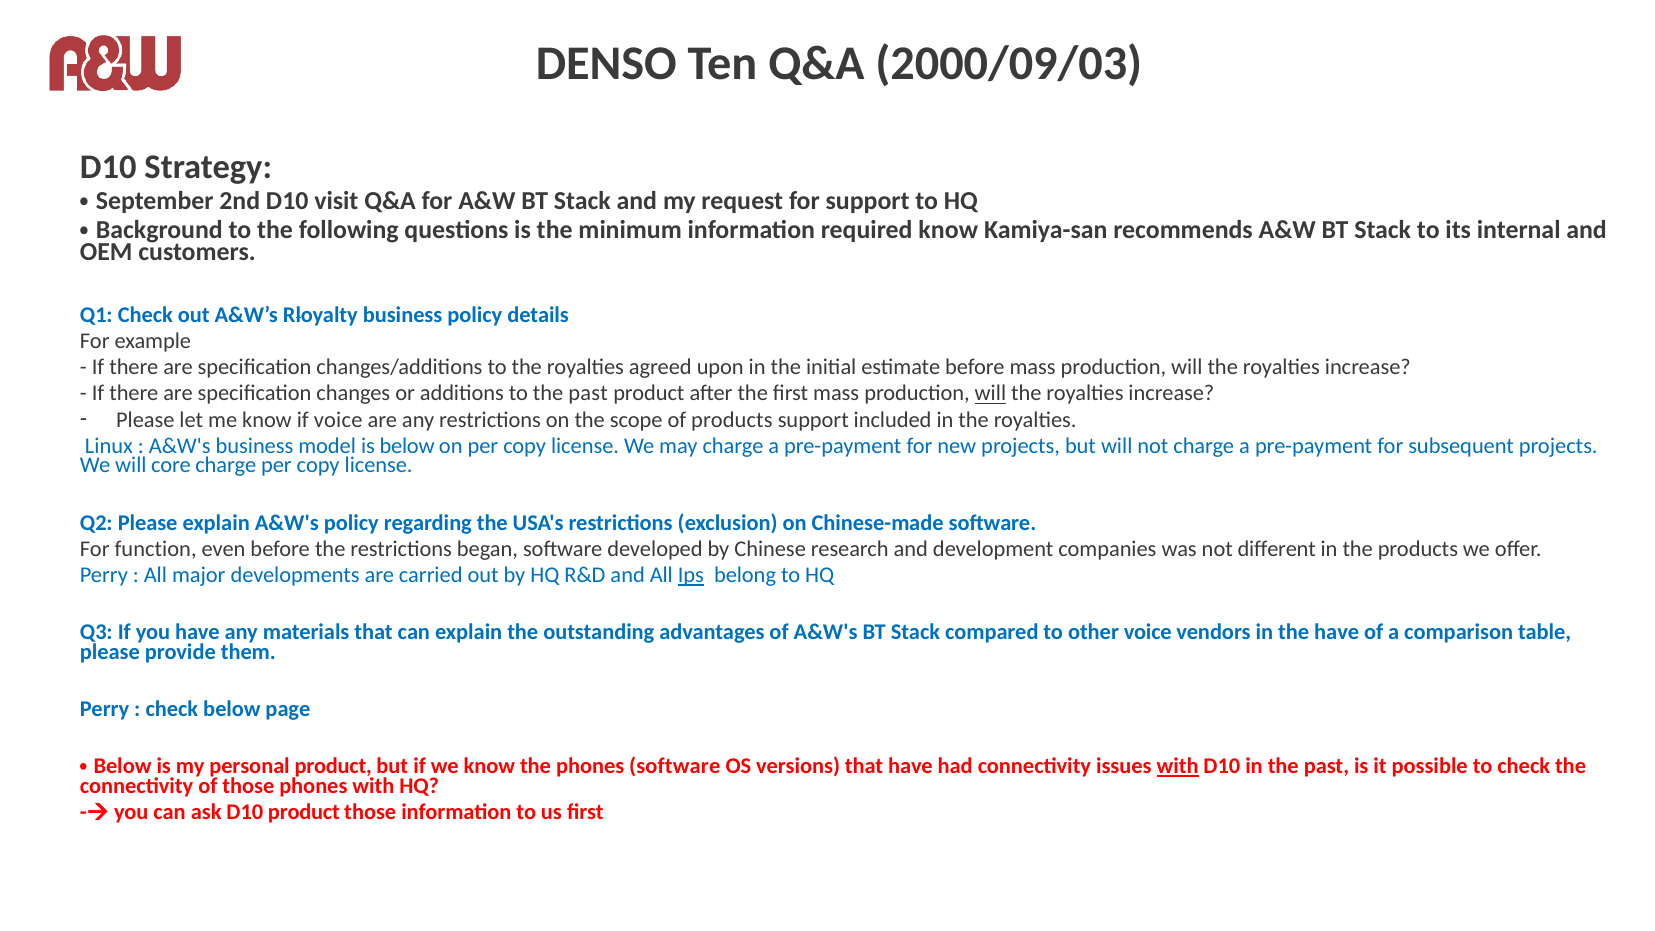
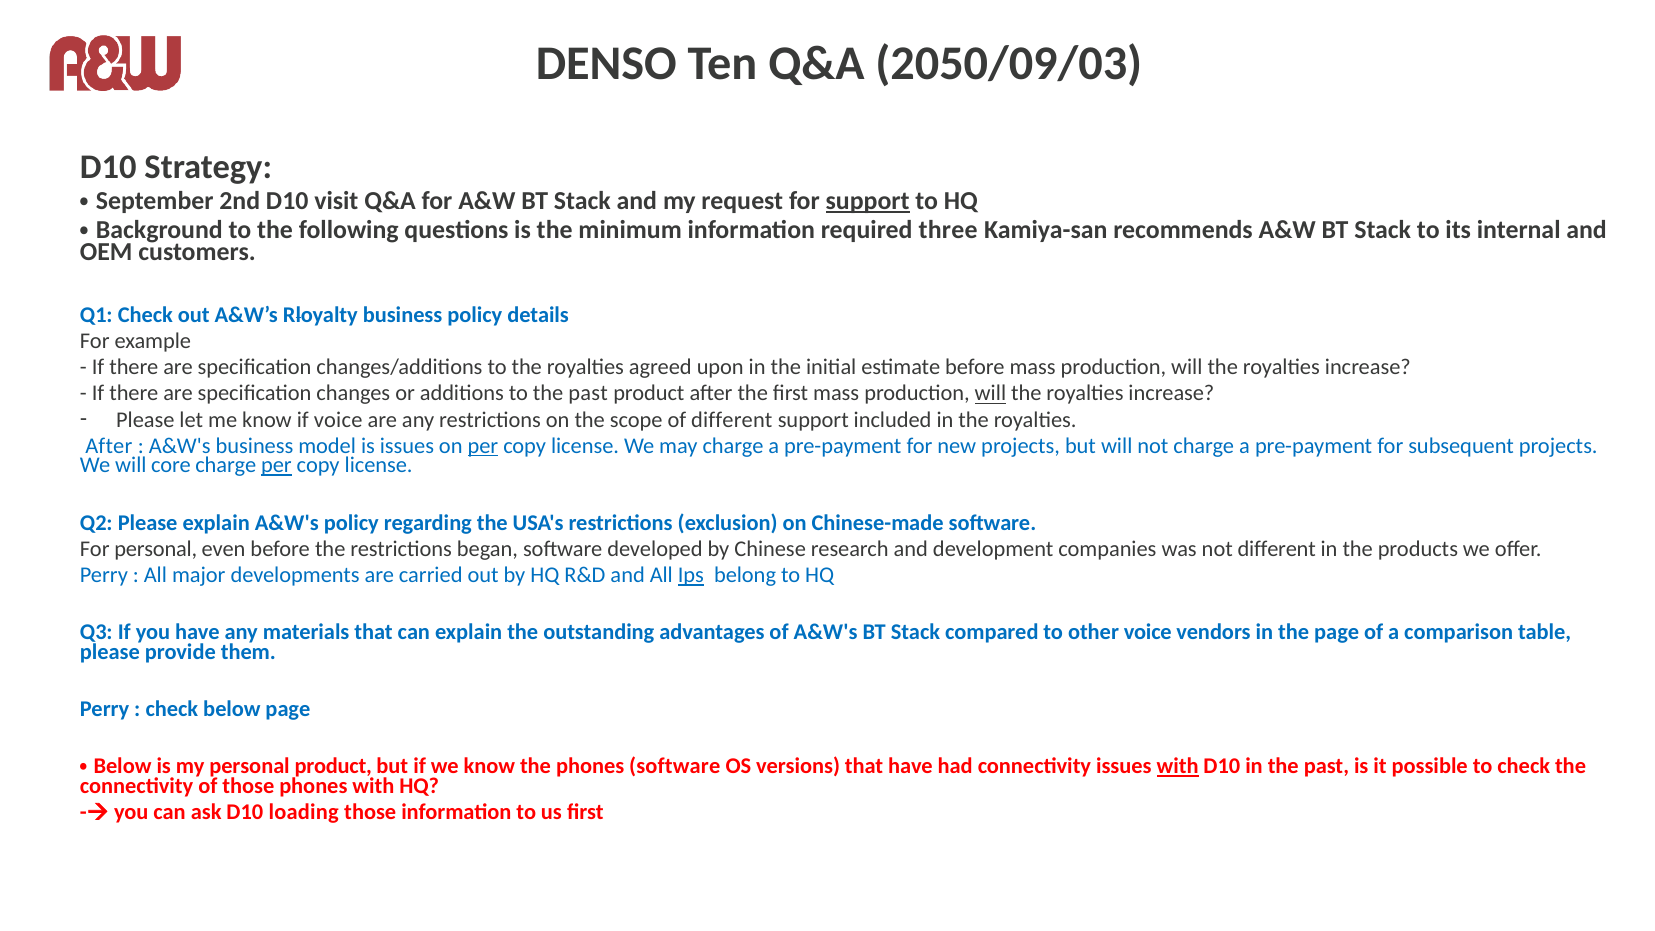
2000/09/03: 2000/09/03 -> 2050/09/03 (1009, 64)
support underline: none -> present (868, 201)
required know: know -> three (948, 230)
of products: products -> different (732, 420)
Linux: Linux -> After (109, 446)
is below: below -> issues (407, 446)
per underline: none -> present (483, 446)
per underline: none -> present (276, 465)
For function: function -> personal (156, 549)
the have: have -> page (1337, 632)
D10 product: product -> loading (304, 812)
